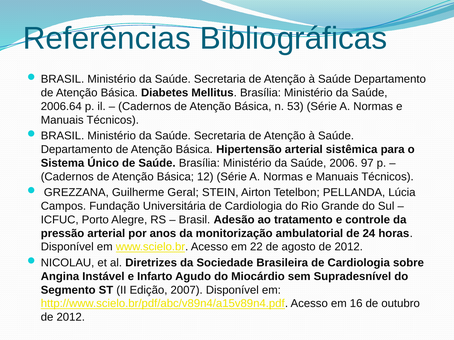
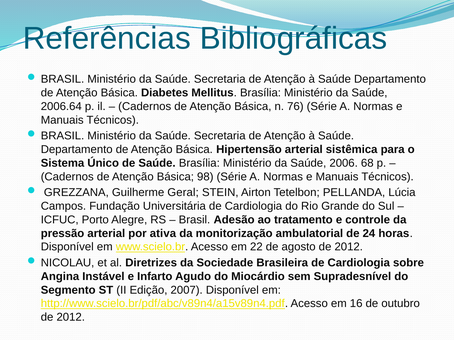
53: 53 -> 76 (295, 107)
97: 97 -> 68 (367, 163)
12: 12 -> 98 (205, 177)
anos: anos -> ativa (163, 234)
